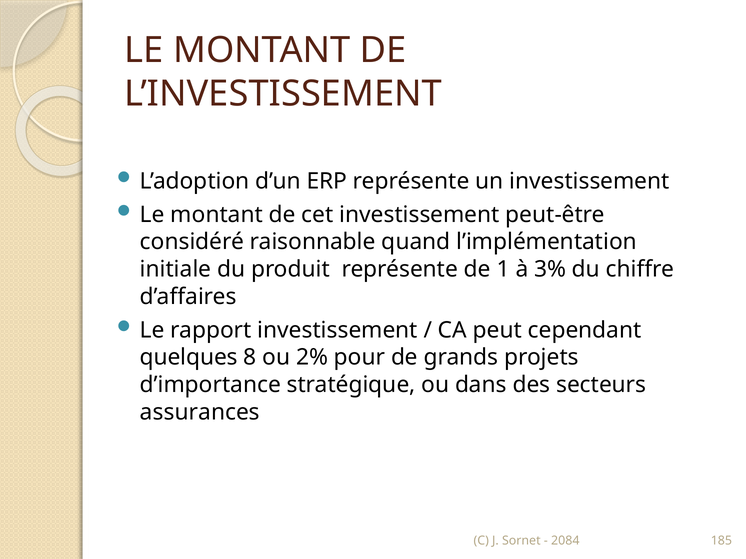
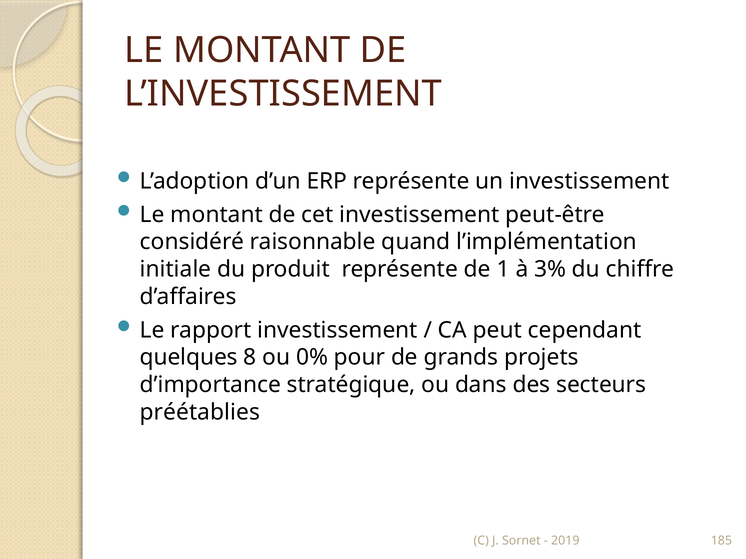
2%: 2% -> 0% (312, 358)
assurances: assurances -> préétablies (200, 412)
2084: 2084 -> 2019 (565, 541)
